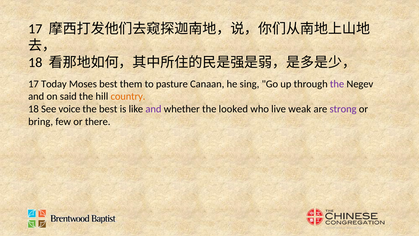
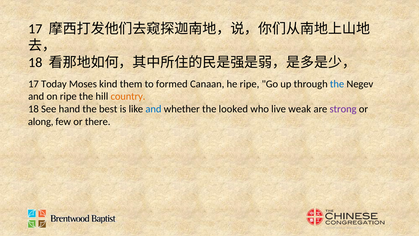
Moses best: best -> kind (108, 84)
pasture: pasture -> formed (172, 84)
he sing: sing -> ripe (250, 84)
the colour: purple -> blue (337, 84)
on said: said -> ripe (68, 96)
voice: voice -> hand (69, 109)
and colour: purple -> blue (153, 109)
bring: bring -> along (41, 122)
